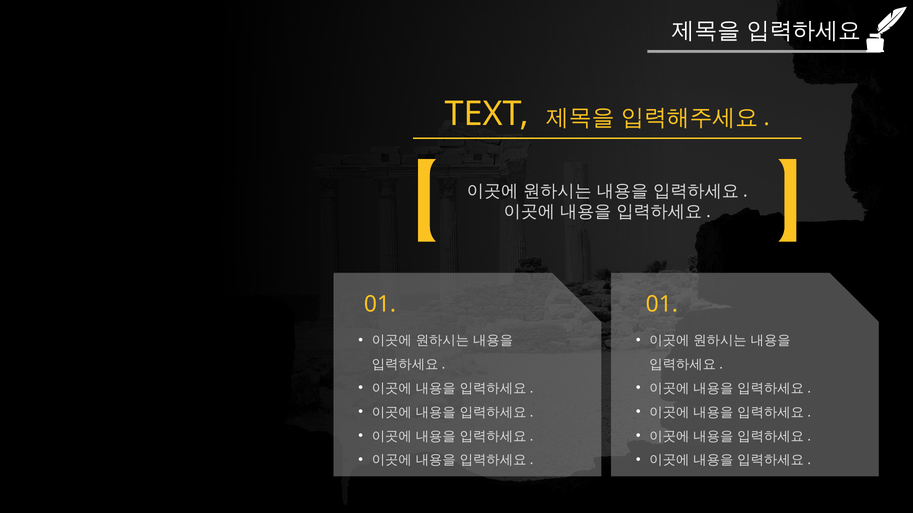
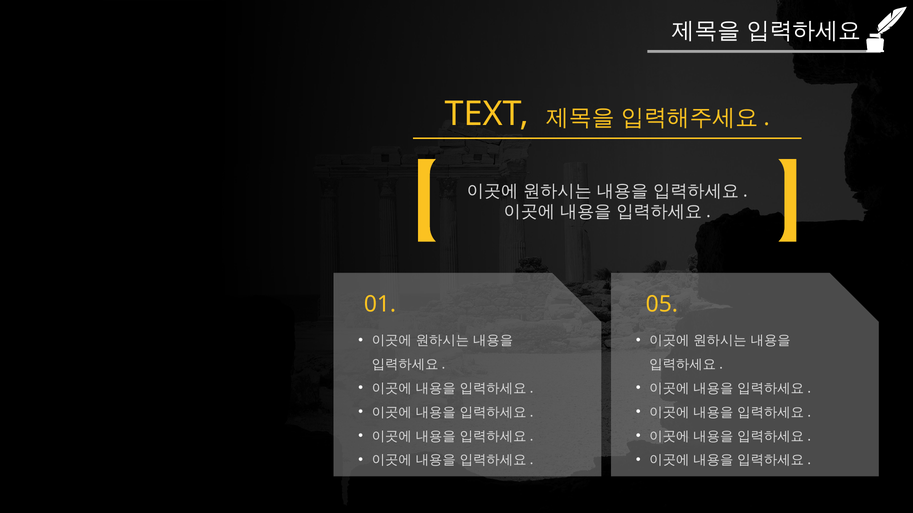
01 01: 01 -> 05 (662, 305)
